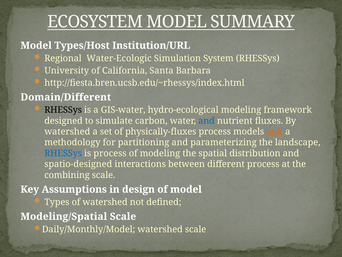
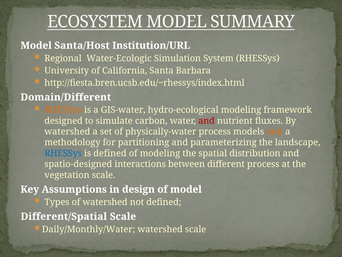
Types/Host: Types/Host -> Santa/Host (82, 45)
RHESSys colour: black -> orange (63, 110)
and colour: blue -> red (206, 121)
physically-fluxes: physically-fluxes -> physically-water (161, 131)
is process: process -> defined (110, 153)
combining: combining -> vegetation (67, 175)
Modeling/Spatial: Modeling/Spatial -> Different/Spatial (64, 216)
Daily/Monthly/Model: Daily/Monthly/Model -> Daily/Monthly/Water (89, 229)
